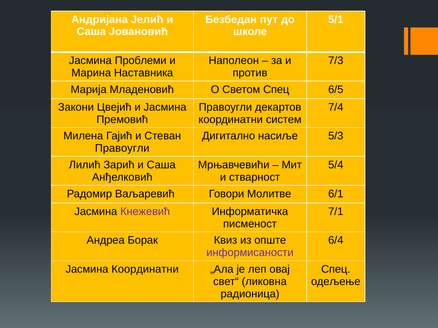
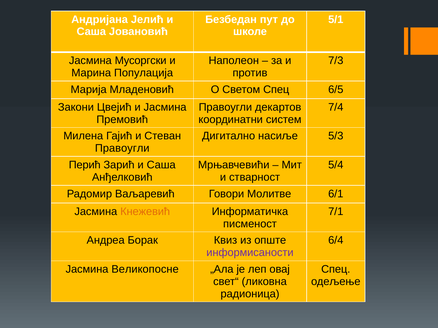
Проблеми: Проблеми -> Мусоргски (141, 61)
Наставника: Наставника -> Популација (144, 73)
Лилић: Лилић -> Перић (85, 165)
Кнежевић colour: purple -> orange (145, 212)
Јасмина Координатни: Координатни -> Великопосне (145, 270)
